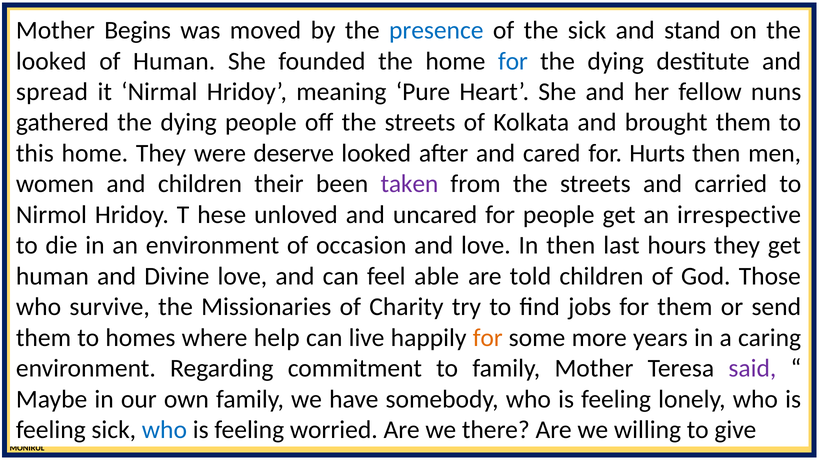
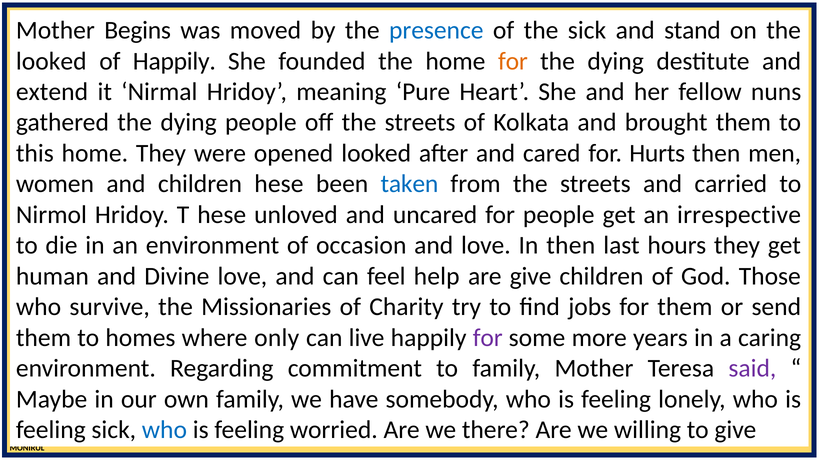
of Human: Human -> Happily (174, 61)
for colour: blue -> orange (513, 61)
spread: spread -> extend (52, 92)
deserve: deserve -> opened (294, 153)
children their: their -> hese (279, 184)
taken colour: purple -> blue (409, 184)
able: able -> help (437, 276)
are told: told -> give (531, 276)
help: help -> only (277, 337)
for colour: orange -> purple (488, 337)
